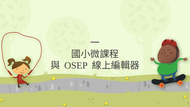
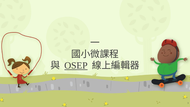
OSEP underline: none -> present (76, 65)
